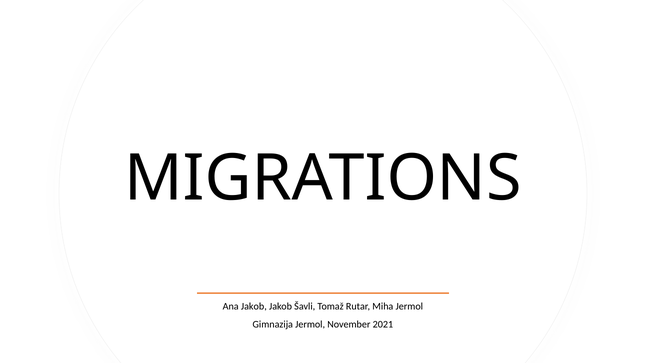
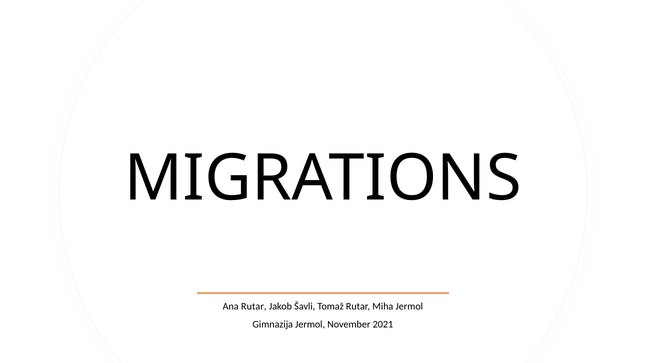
Ana Jakob: Jakob -> Rutar (254, 307)
